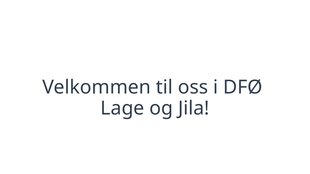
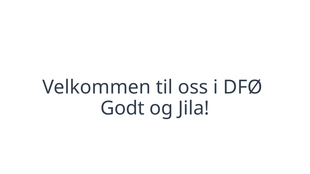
Lage: Lage -> Godt (123, 108)
